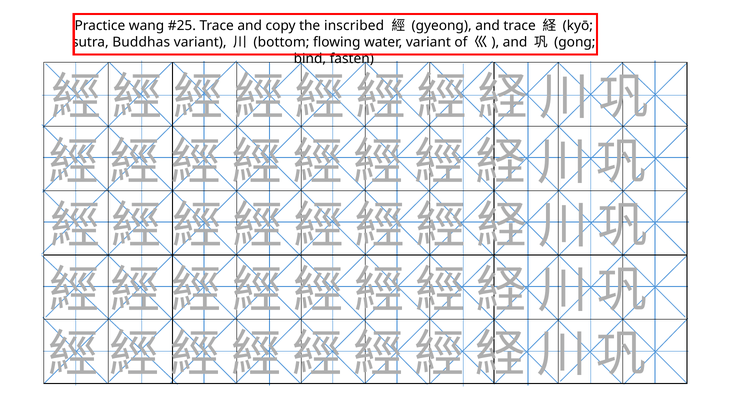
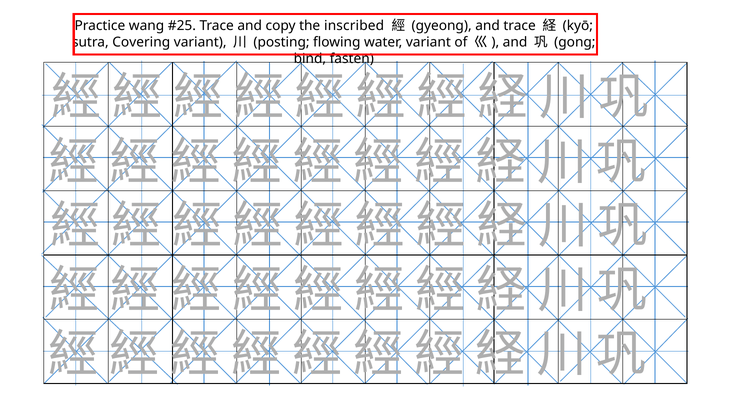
Buddhas: Buddhas -> Covering (141, 42)
bottom: bottom -> posting (282, 42)
